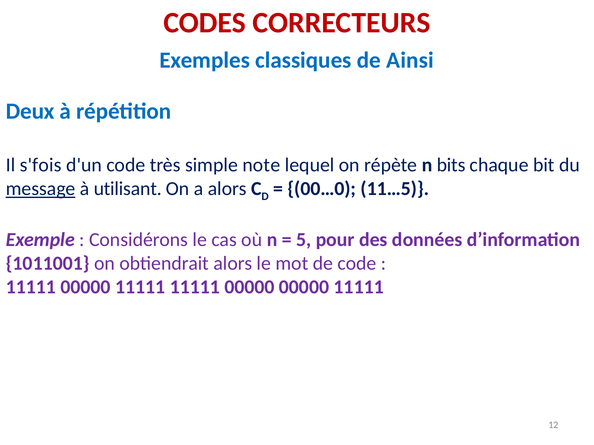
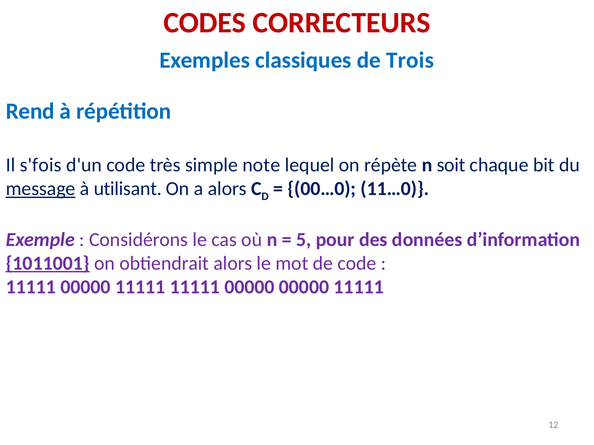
Ainsi: Ainsi -> Trois (410, 60)
Deux: Deux -> Rend (30, 111)
bits: bits -> soit (451, 165)
11…5: 11…5 -> 11…0 (395, 189)
1011001 underline: none -> present (48, 264)
